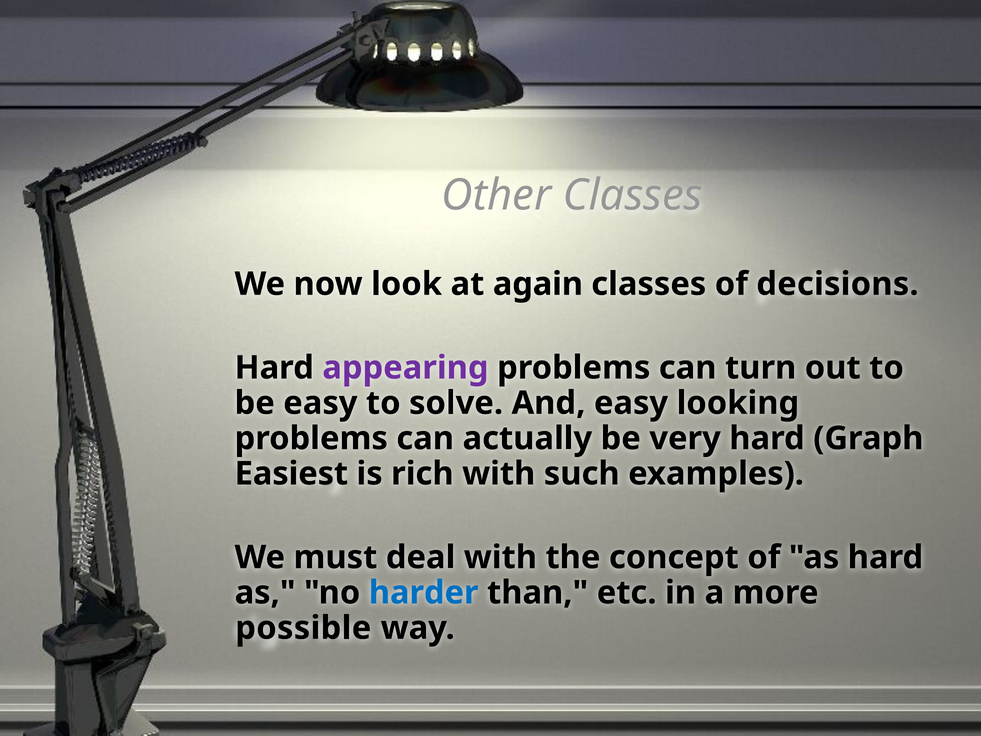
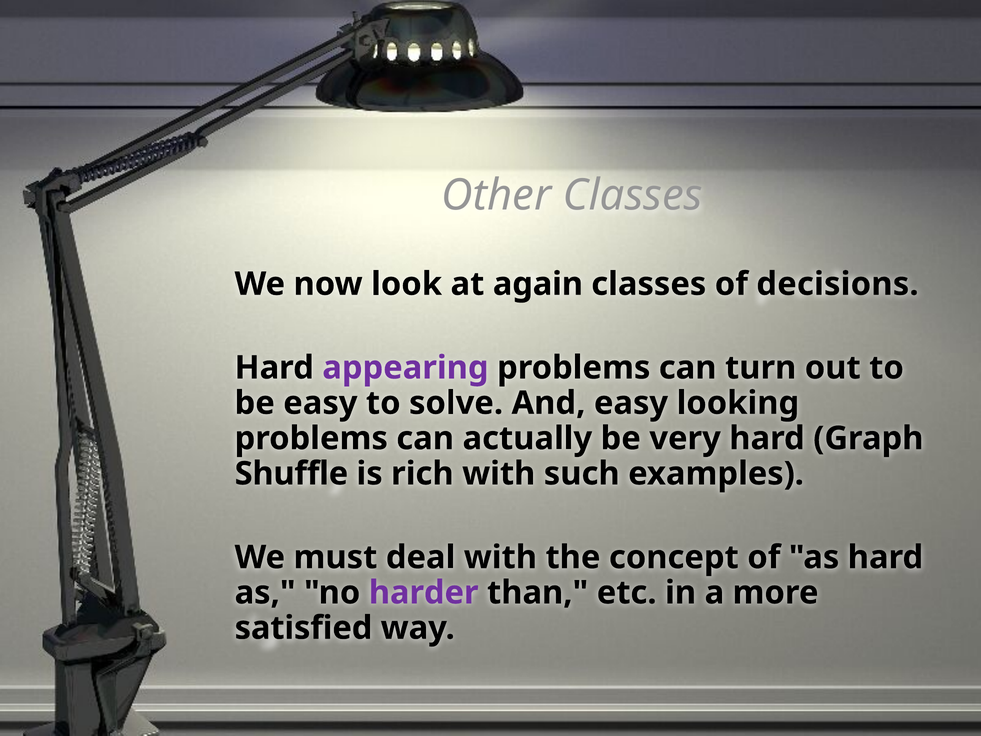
Easiest: Easiest -> Shuffle (291, 474)
harder colour: blue -> purple (424, 592)
possible: possible -> satisfied (304, 628)
